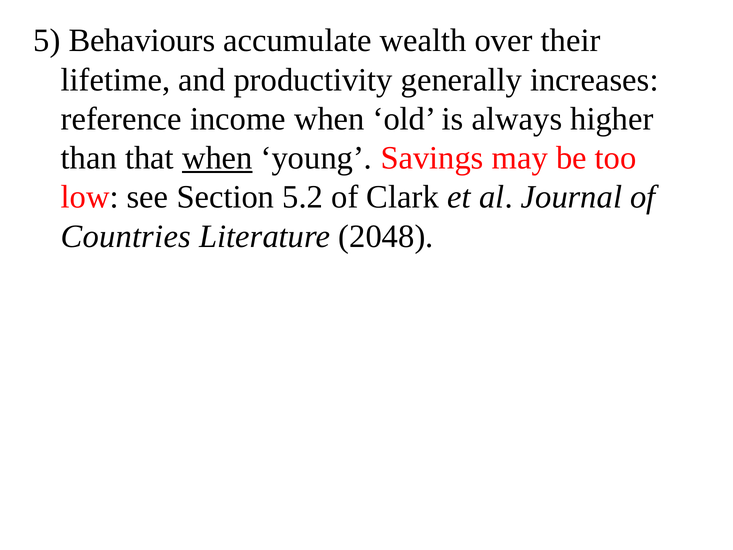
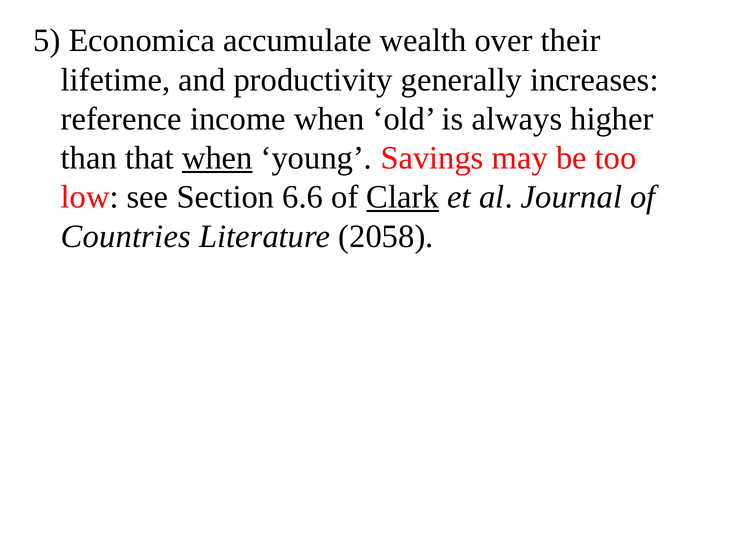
Behaviours: Behaviours -> Economica (142, 41)
5.2: 5.2 -> 6.6 (303, 197)
Clark underline: none -> present (403, 197)
2048: 2048 -> 2058 (386, 236)
